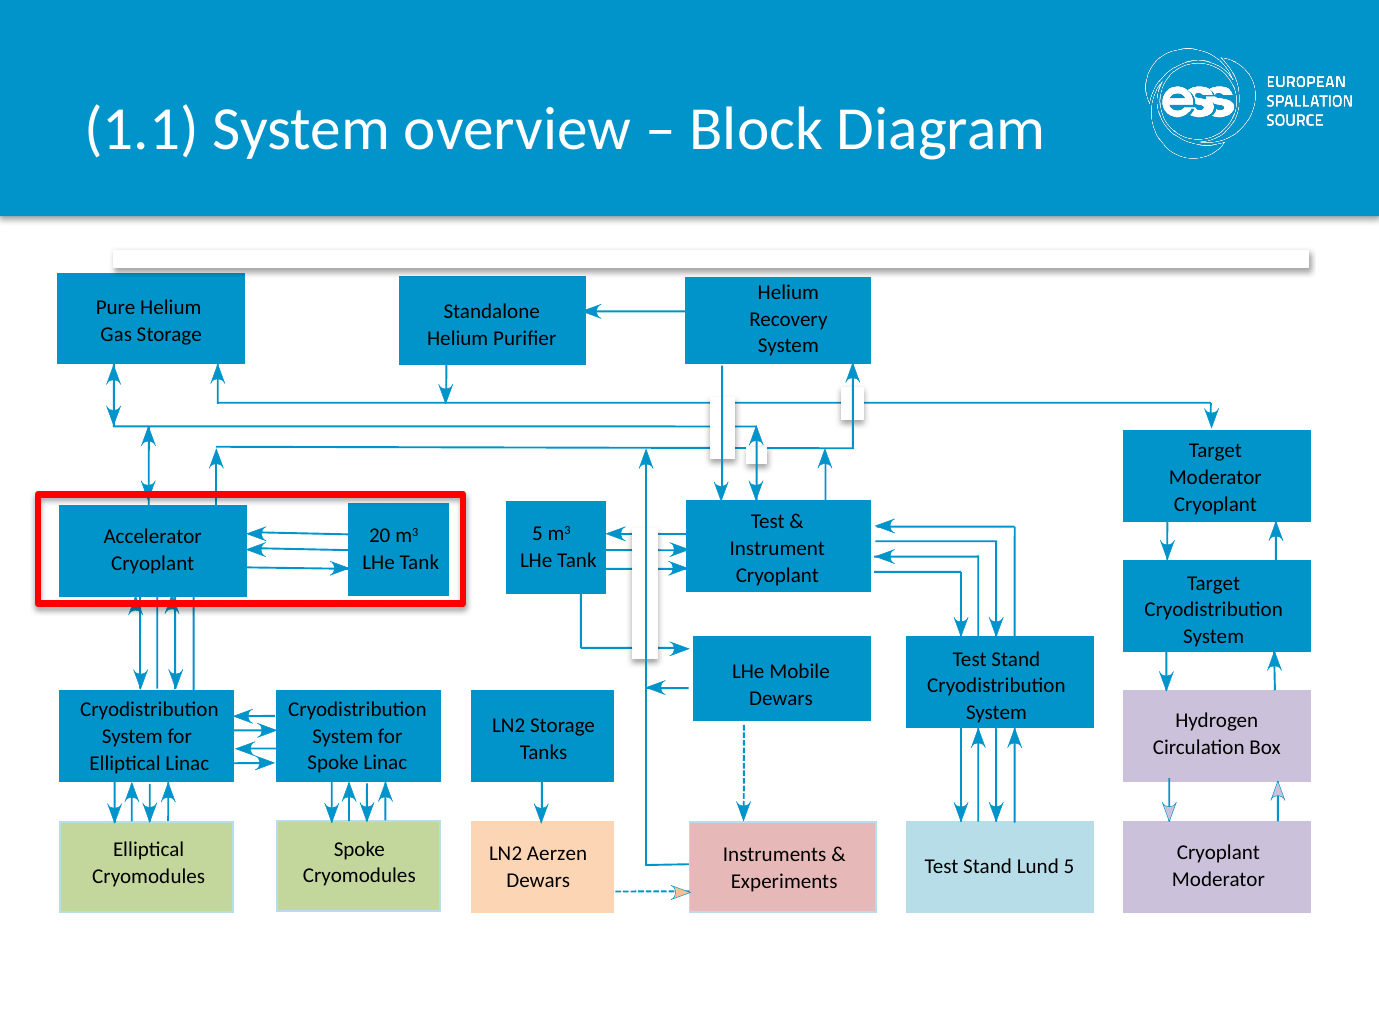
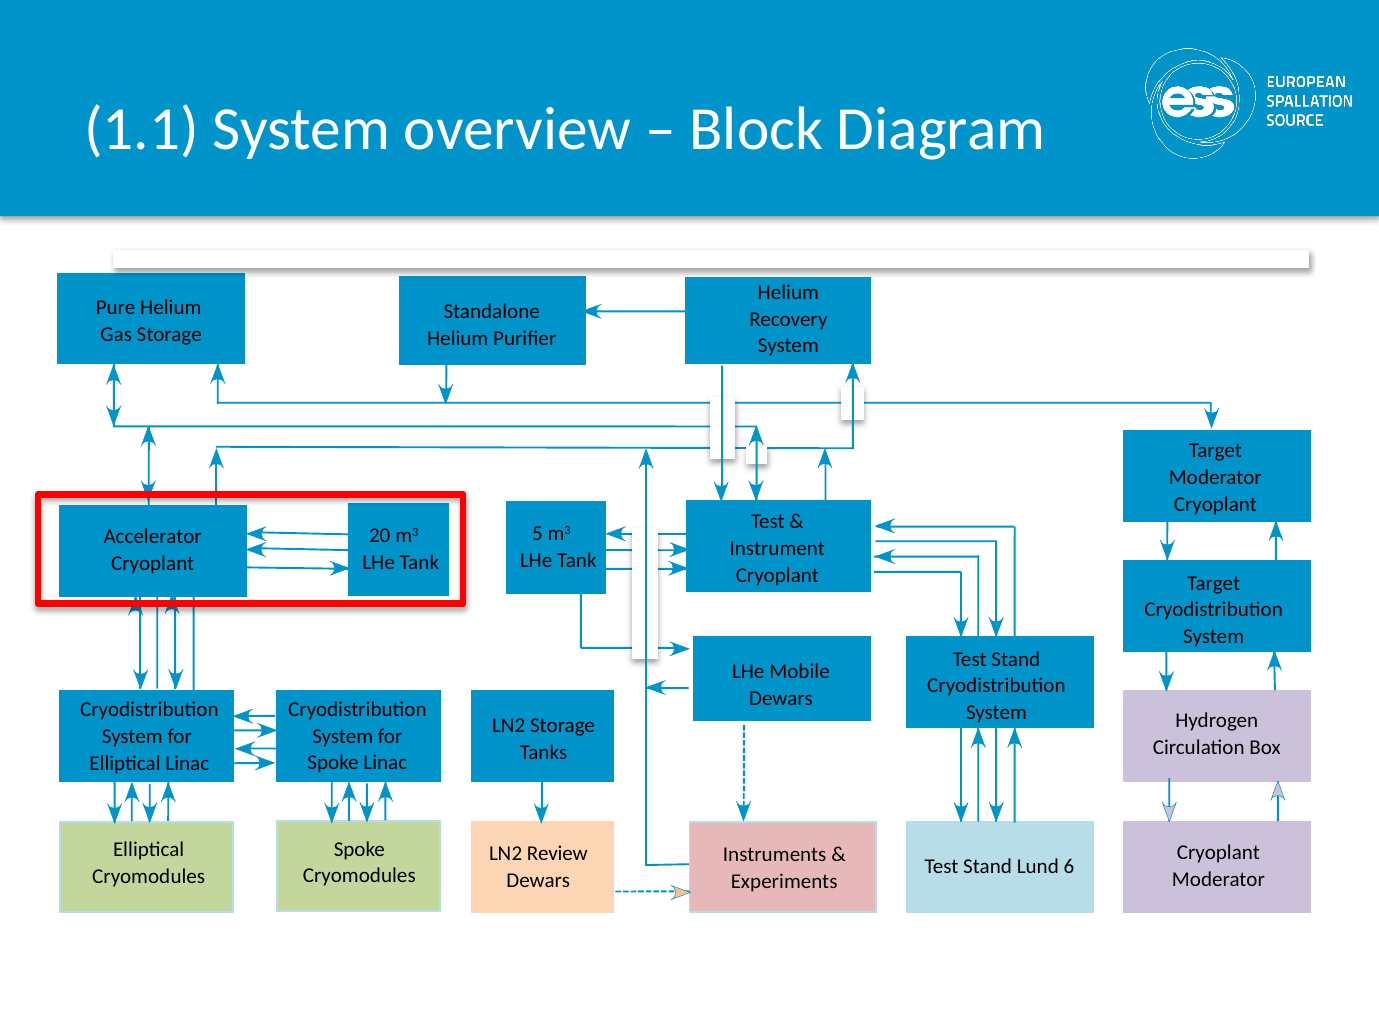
Aerzen: Aerzen -> Review (557, 854)
Lund 5: 5 -> 6 (1069, 866)
